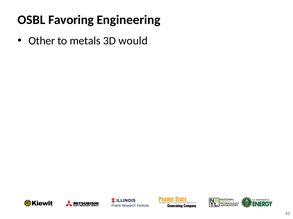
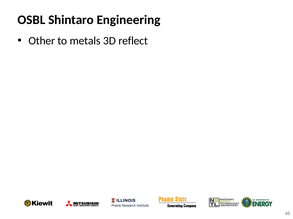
Favoring: Favoring -> Shintaro (71, 20)
would: would -> reflect (133, 41)
